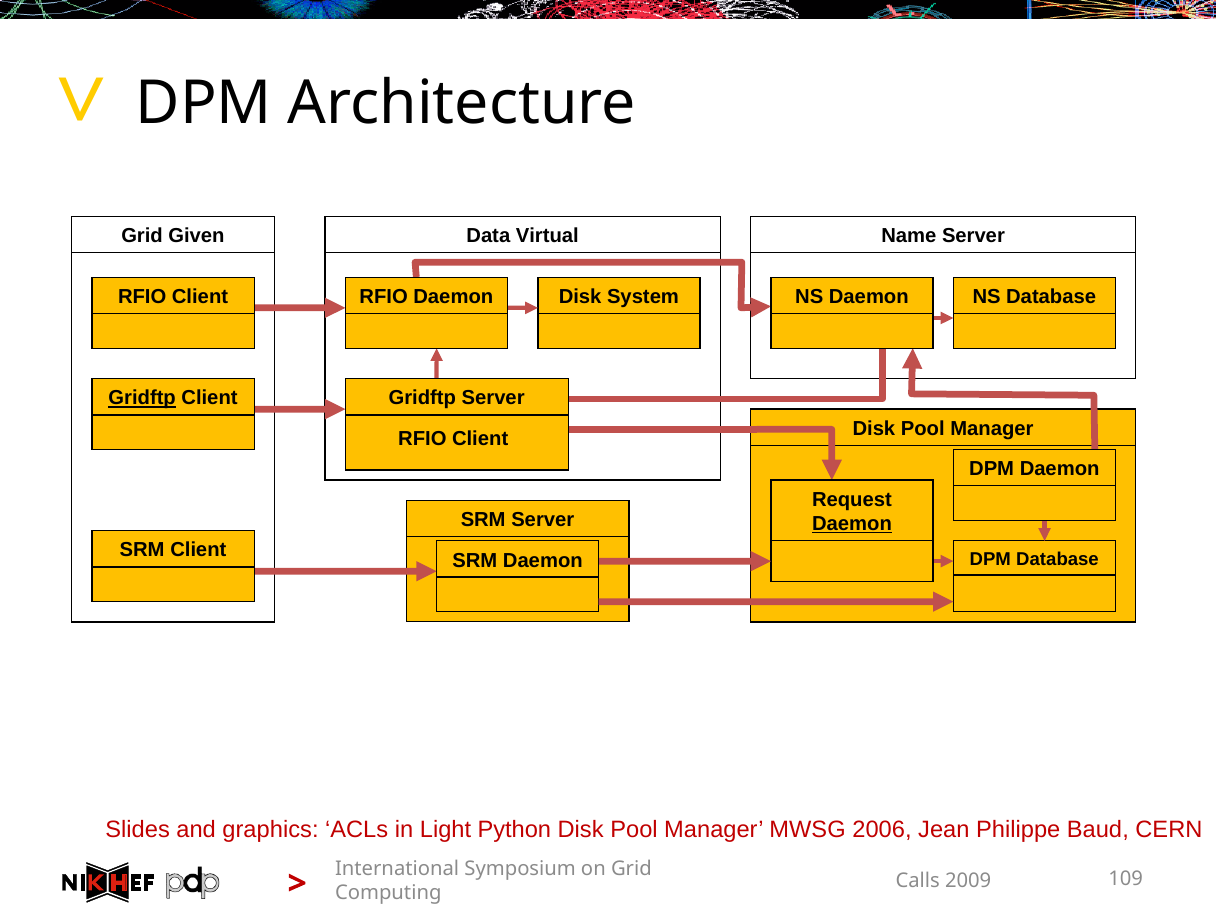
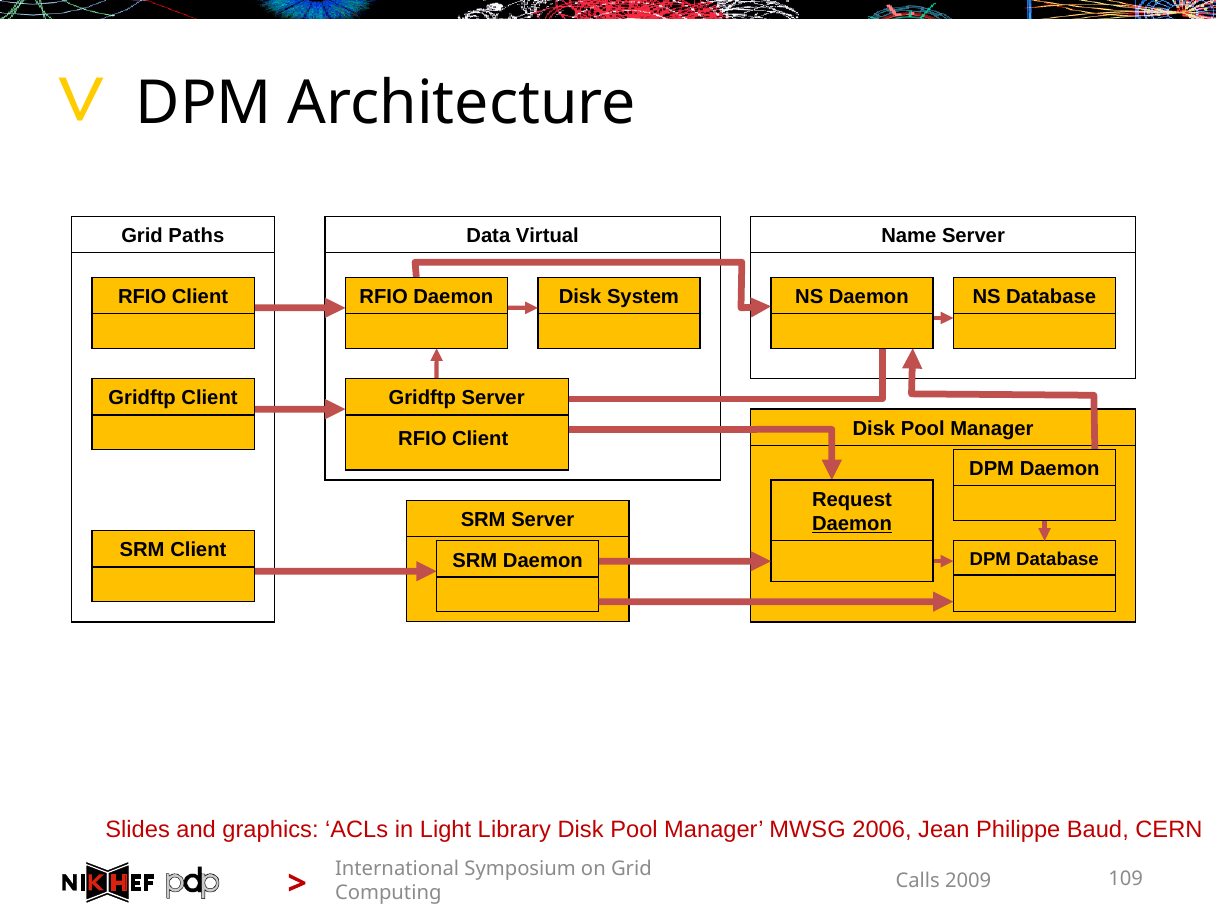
Given: Given -> Paths (196, 236)
Gridftp underline: present -> none (142, 398)
Python: Python -> Library (514, 829)
